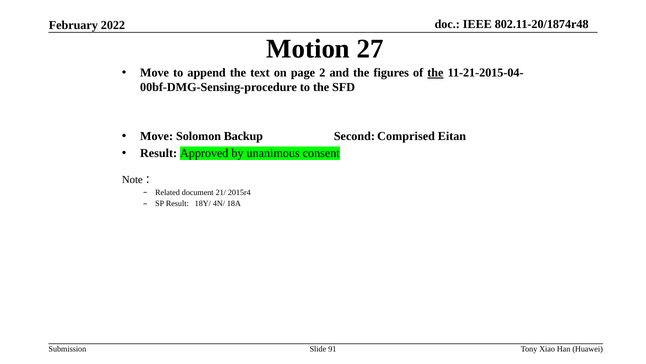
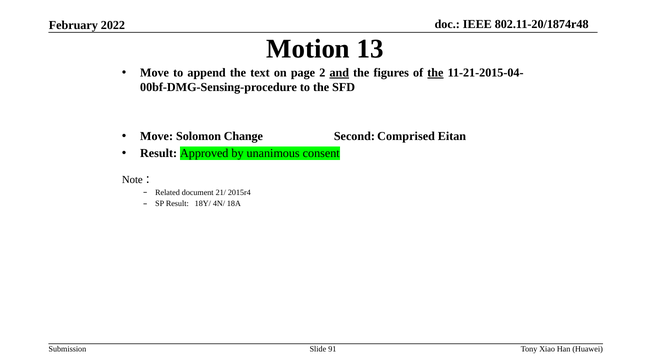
27: 27 -> 13 (370, 49)
and underline: none -> present (339, 73)
Backup: Backup -> Change (243, 136)
